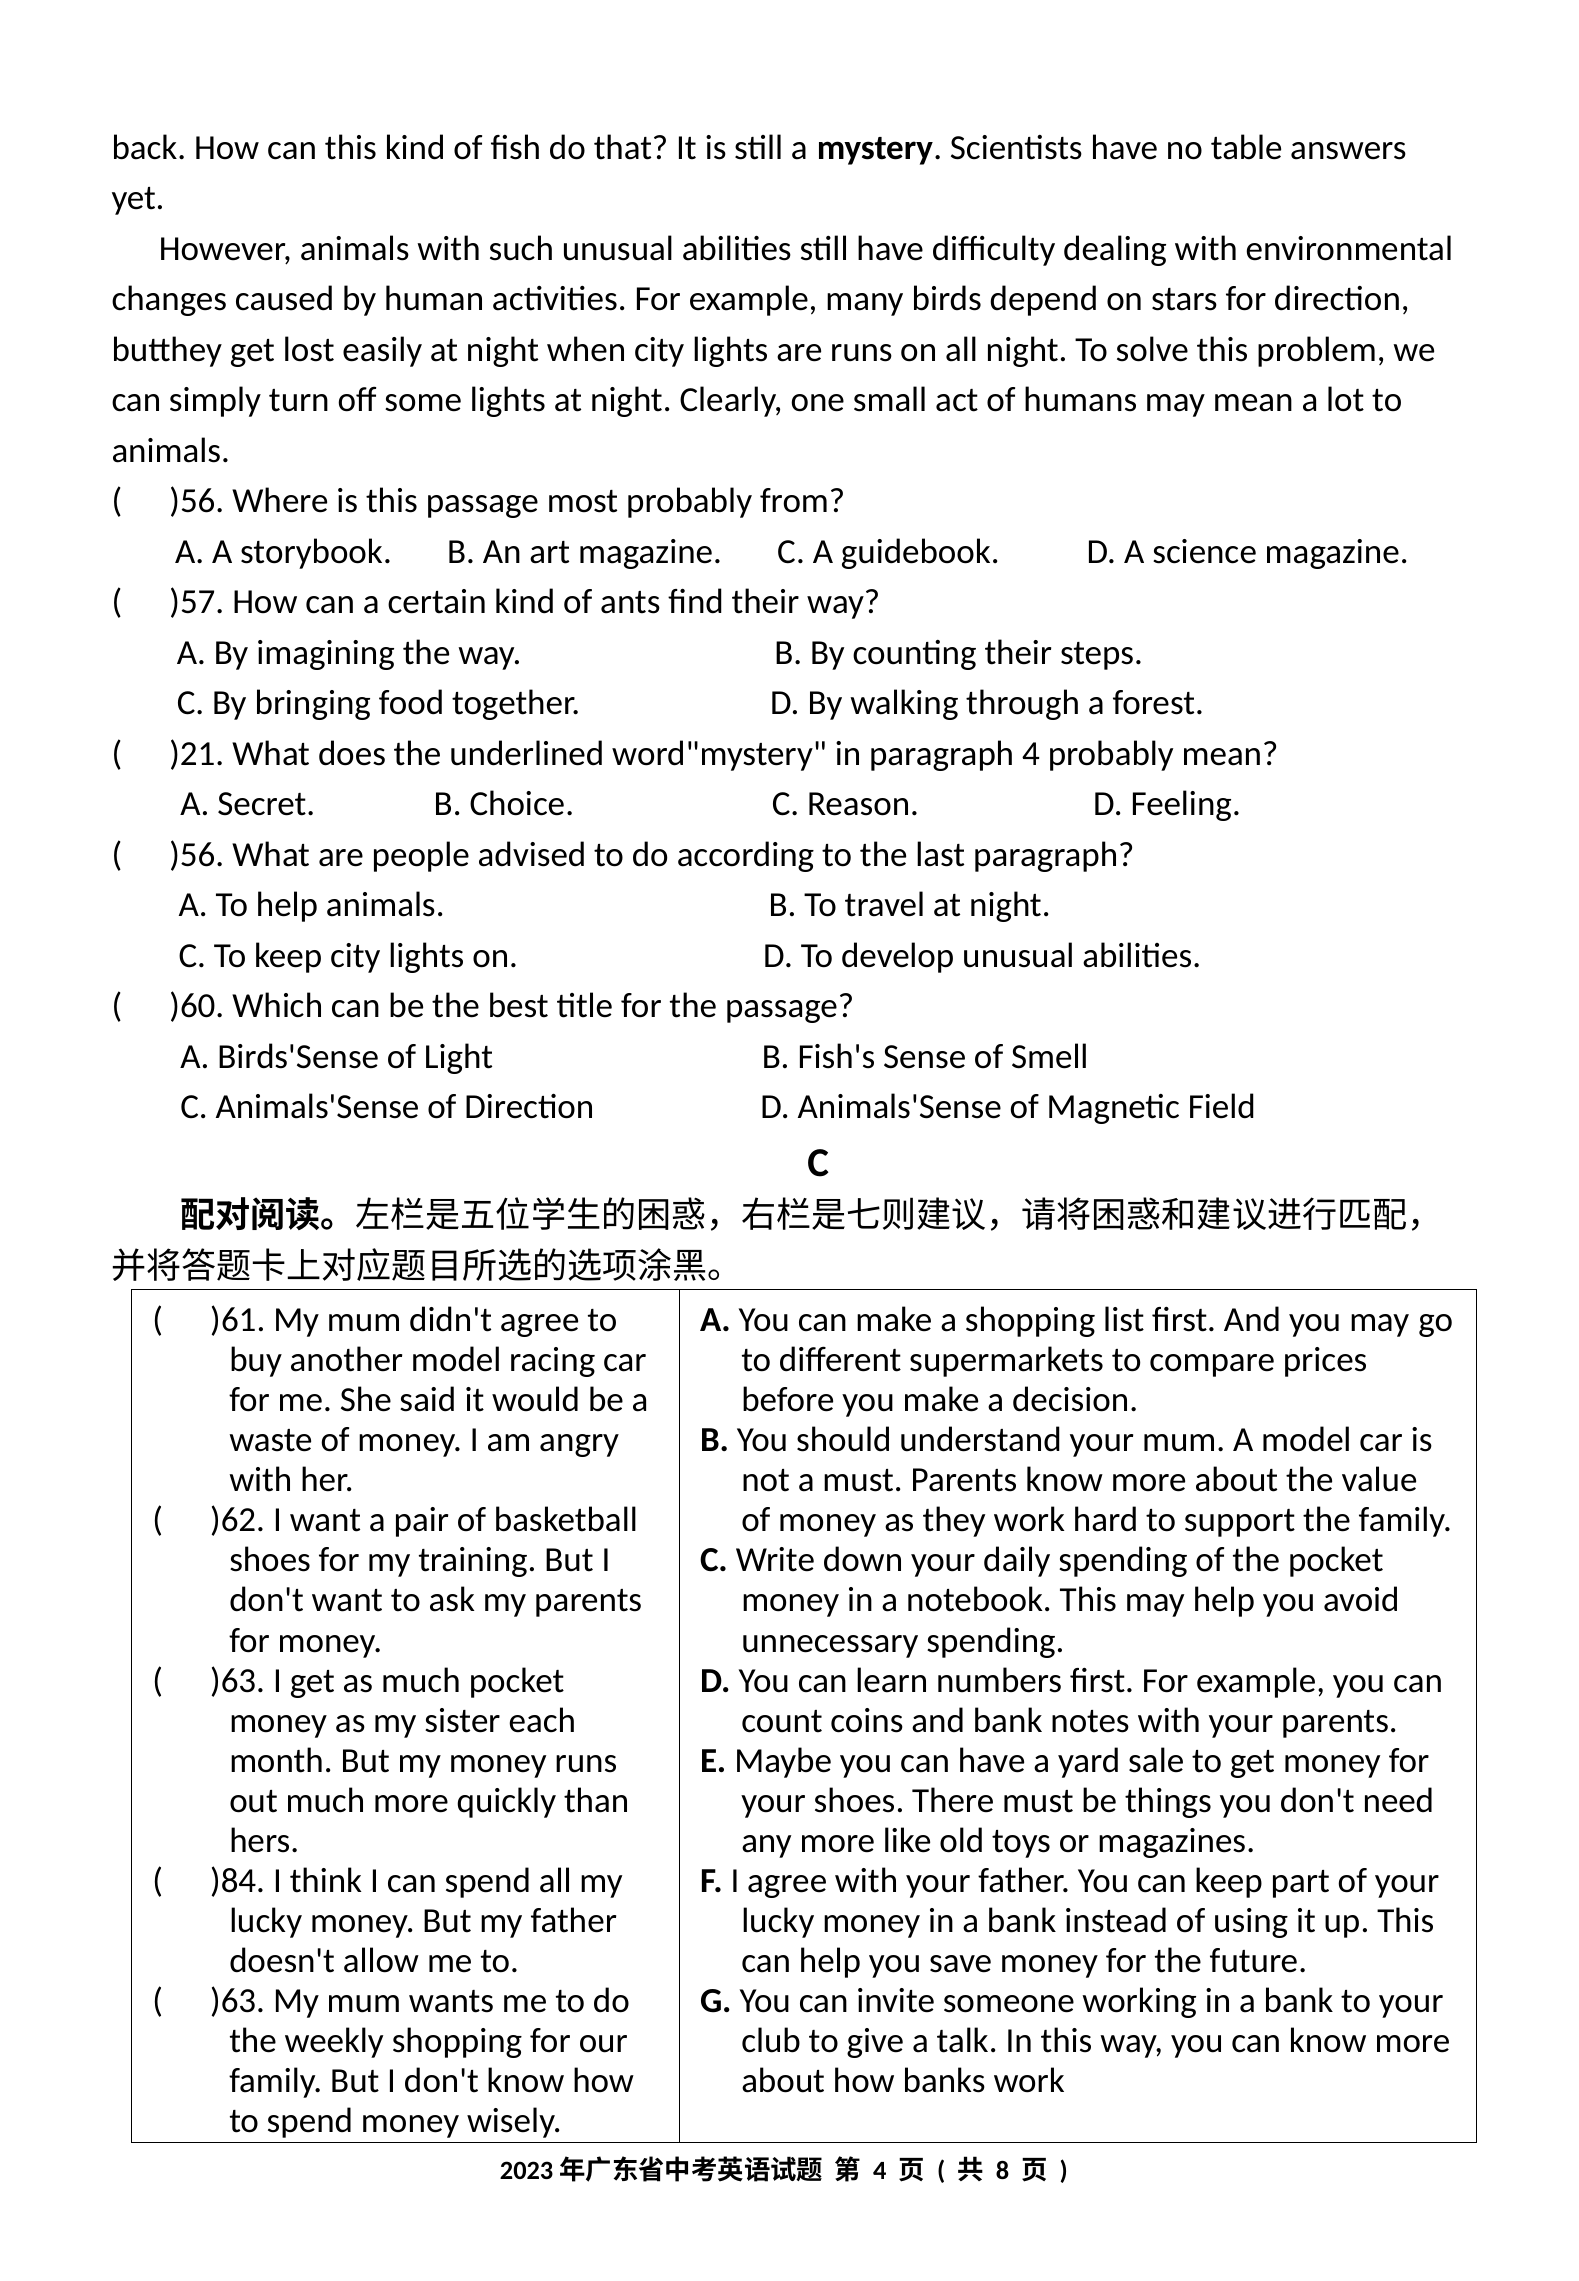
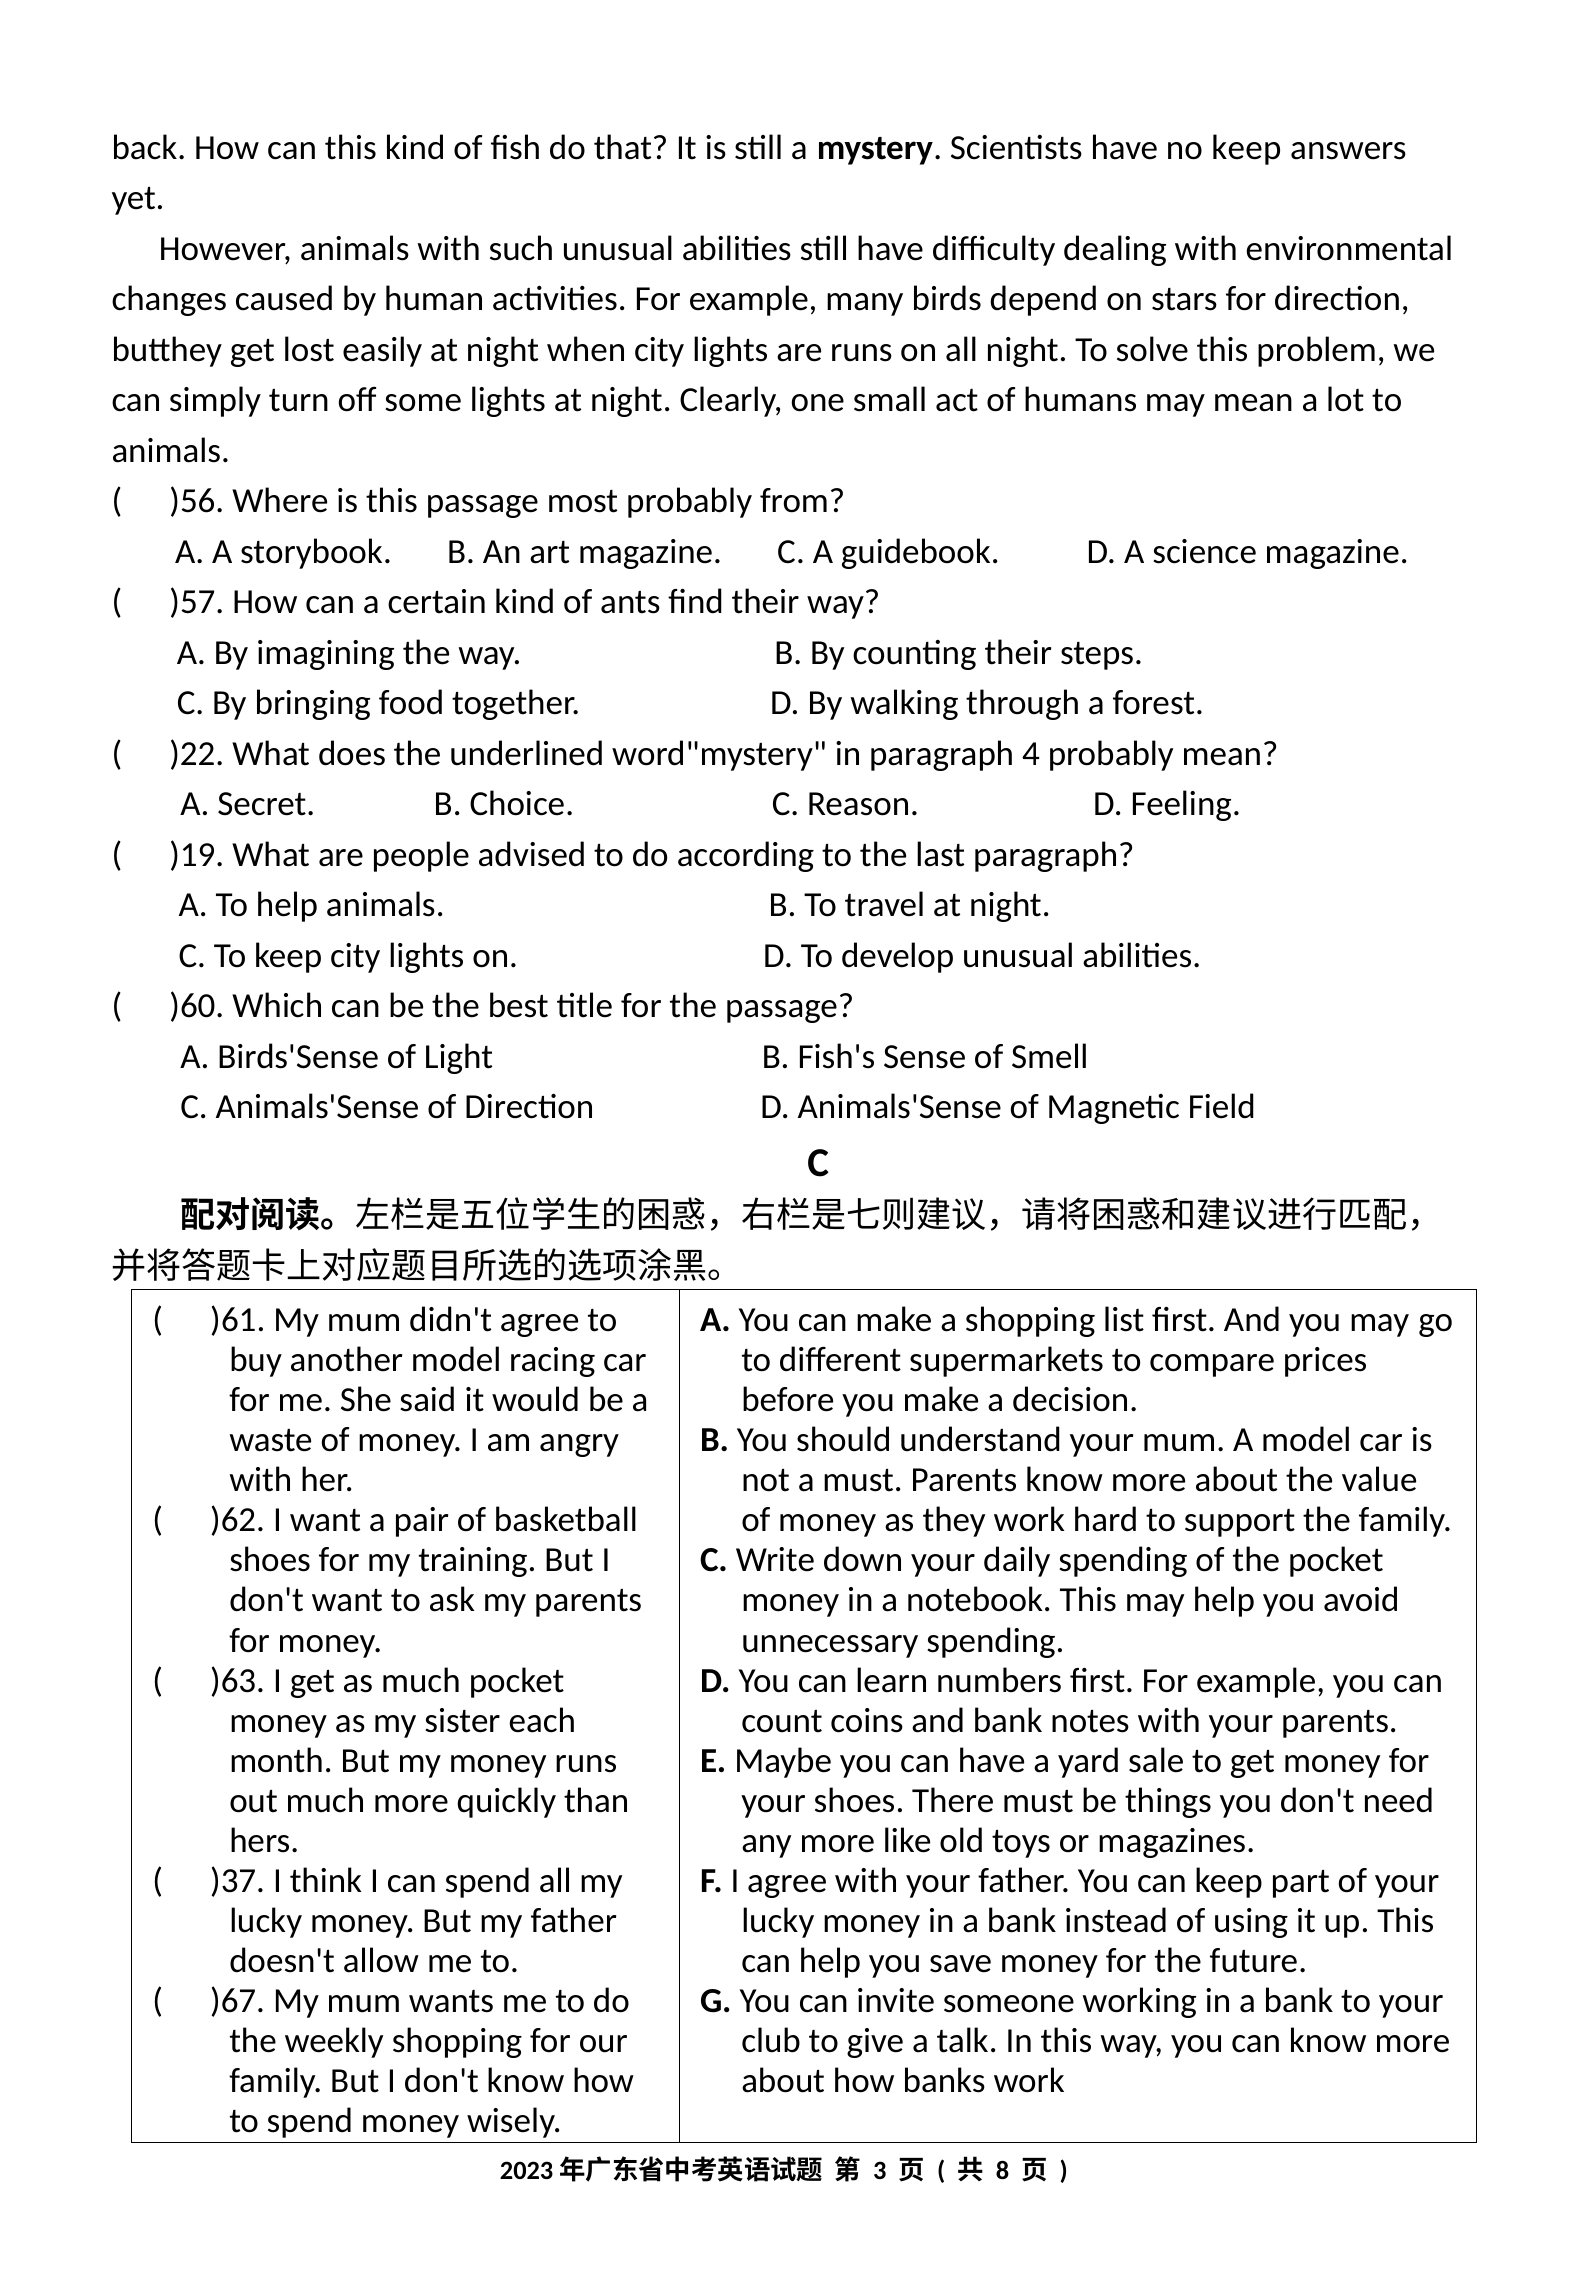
no table: table -> keep (1246, 147)
)21: )21 -> )22 (197, 753)
)56: )56 -> )19 (197, 854)
)84: )84 -> )37 (238, 1880)
)63: )63 -> )67 (238, 2000)
4: 4 -> 3 (880, 2170)
